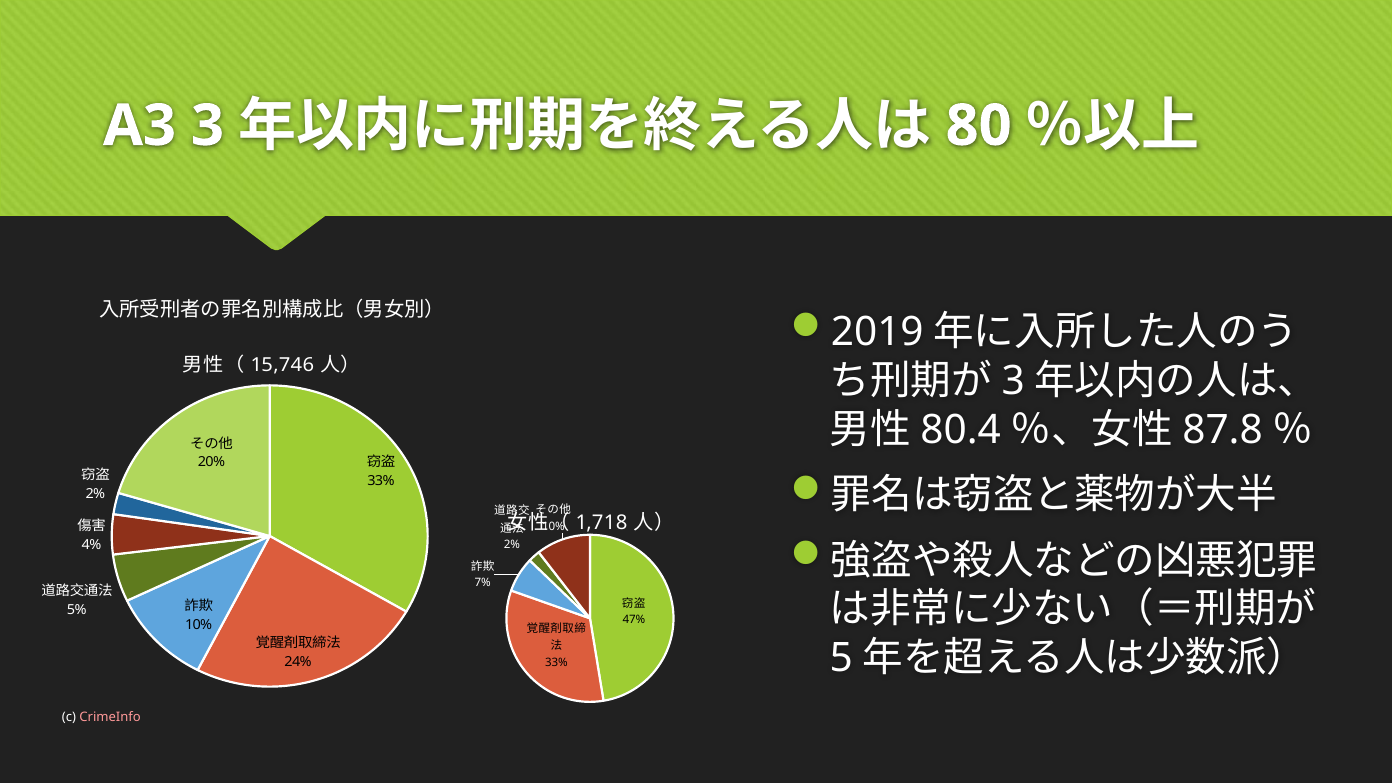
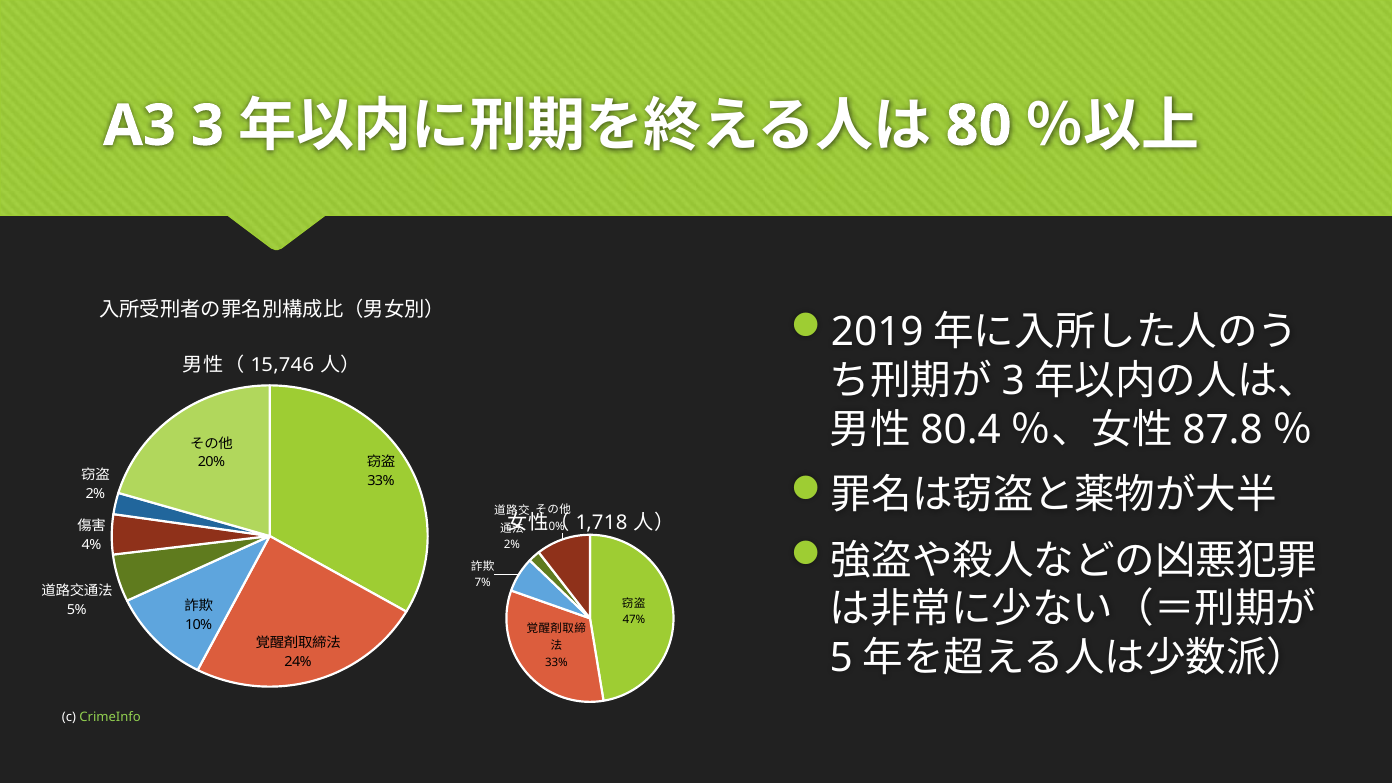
CrimeInfo colour: pink -> light green (110, 717)
